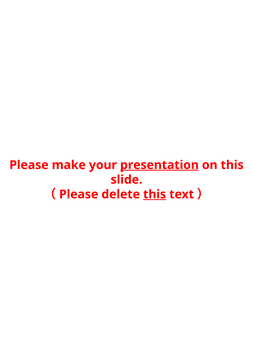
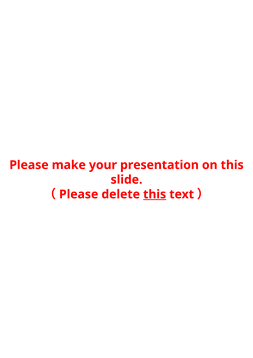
presentation underline: present -> none (159, 165)
